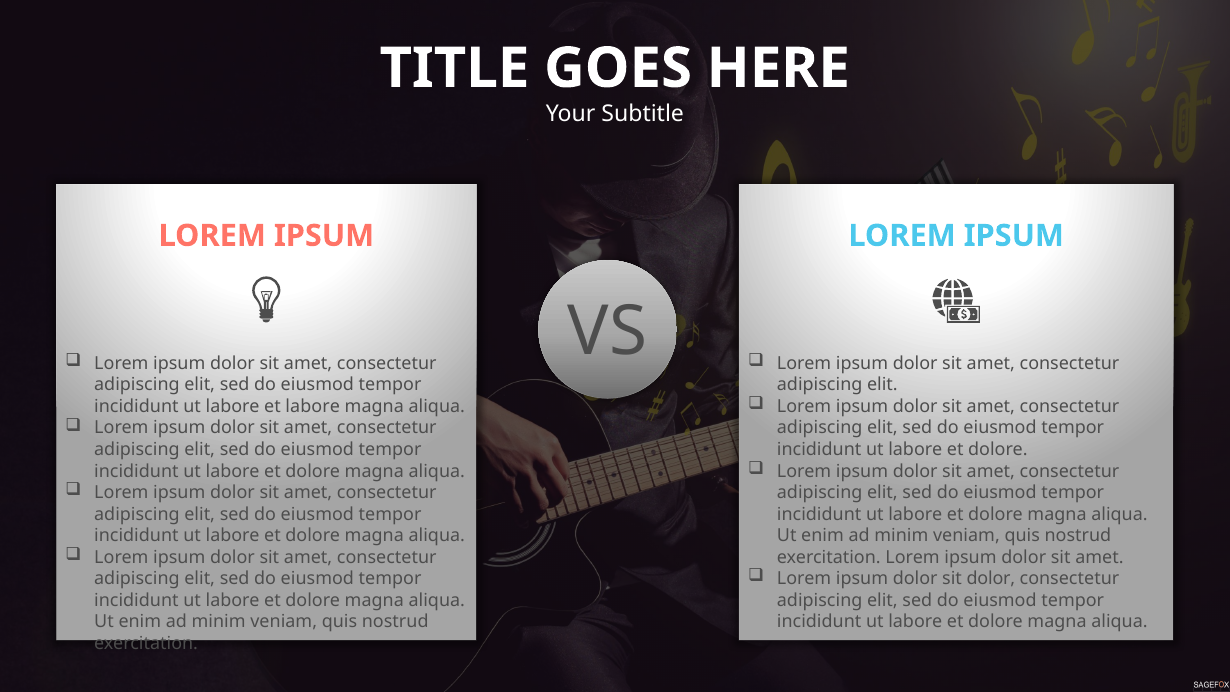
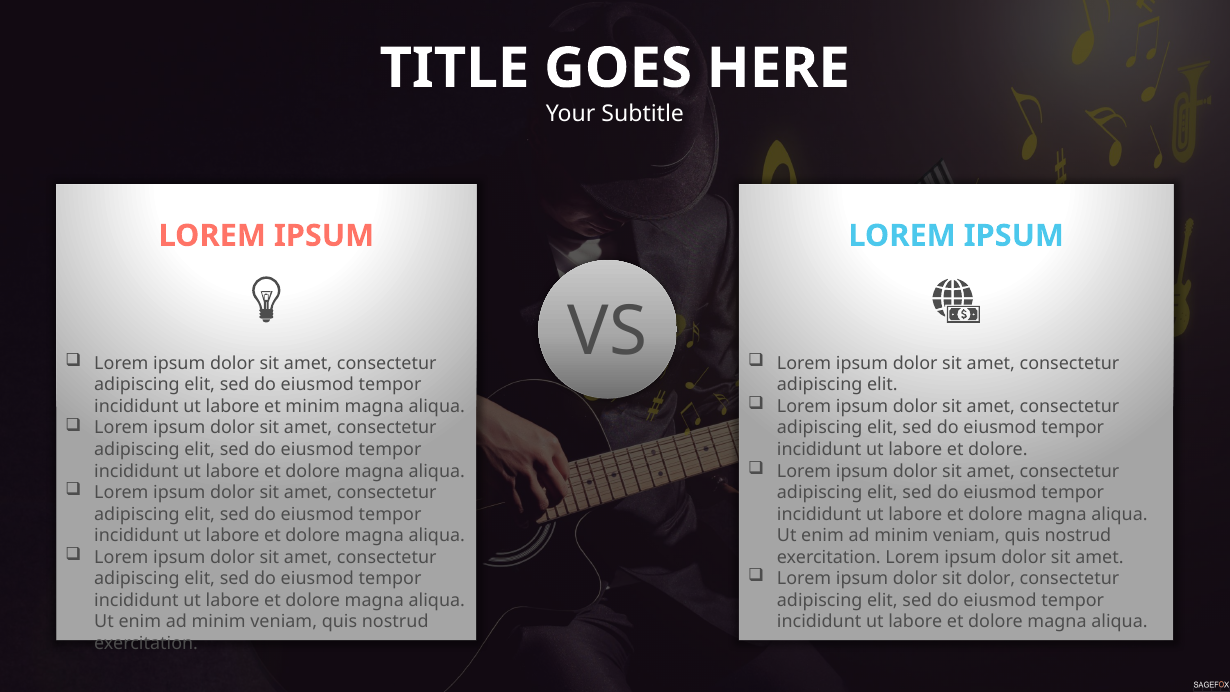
et labore: labore -> minim (313, 406)
